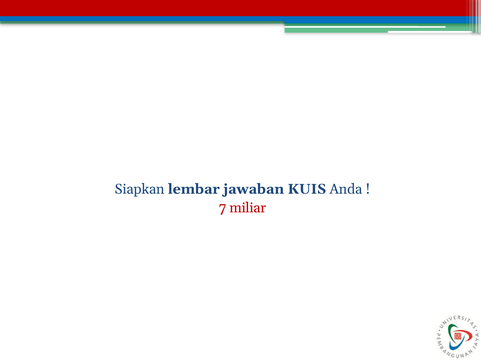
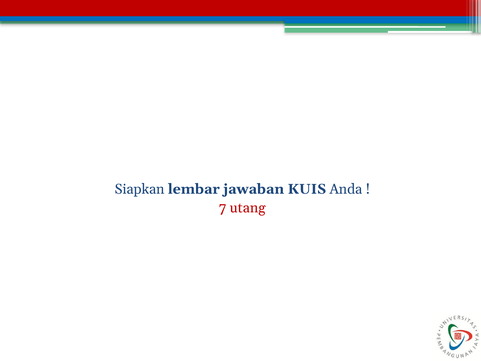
miliar: miliar -> utang (248, 208)
